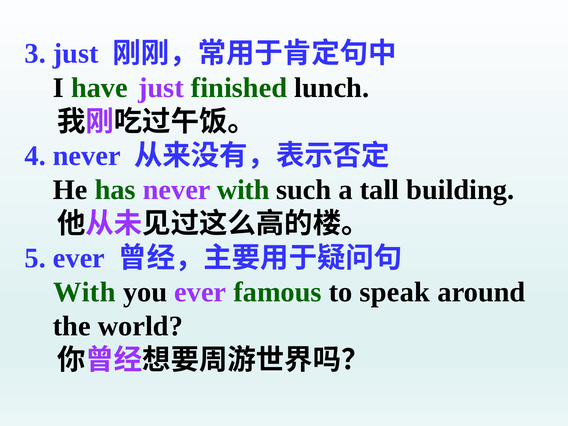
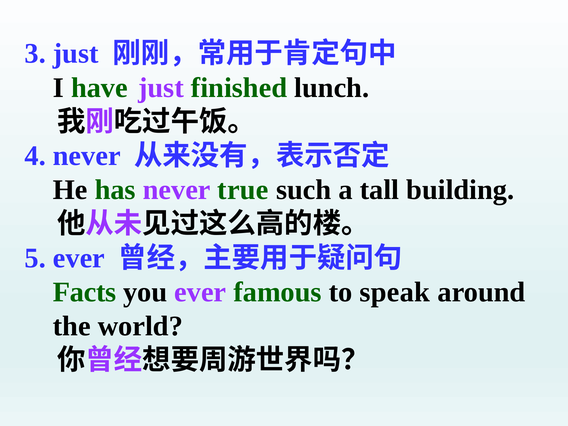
never with: with -> true (243, 190)
With: With -> Facts (85, 292)
